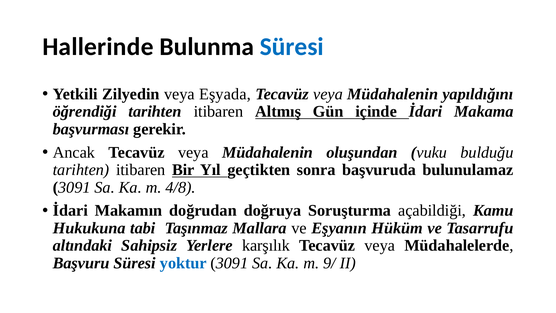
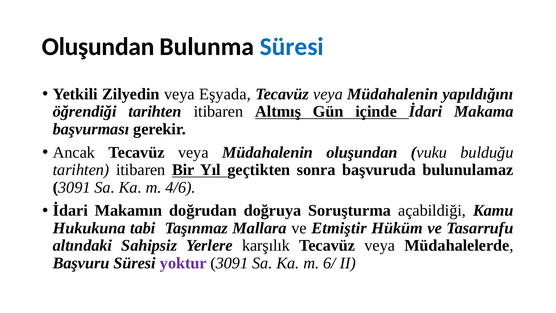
Hallerinde: Hallerinde -> Oluşundan (98, 47)
4/8: 4/8 -> 4/6 (181, 187)
Eşyanın: Eşyanın -> Etmiştir (339, 228)
yoktur colour: blue -> purple (183, 263)
9/: 9/ -> 6/ (329, 263)
